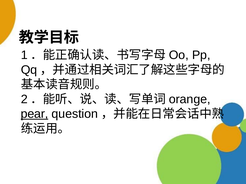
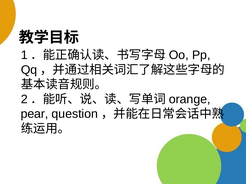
pear underline: present -> none (35, 114)
